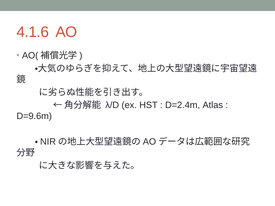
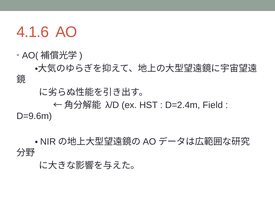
Atlas: Atlas -> Field (213, 105)
